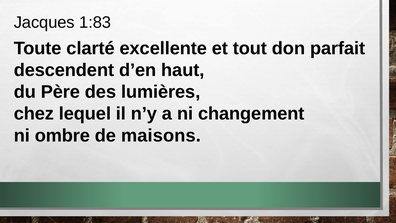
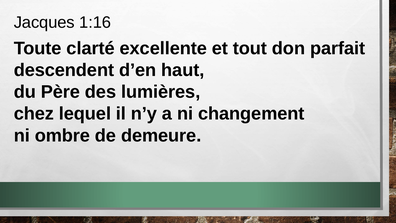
1:83: 1:83 -> 1:16 (95, 22)
maisons: maisons -> demeure (161, 135)
